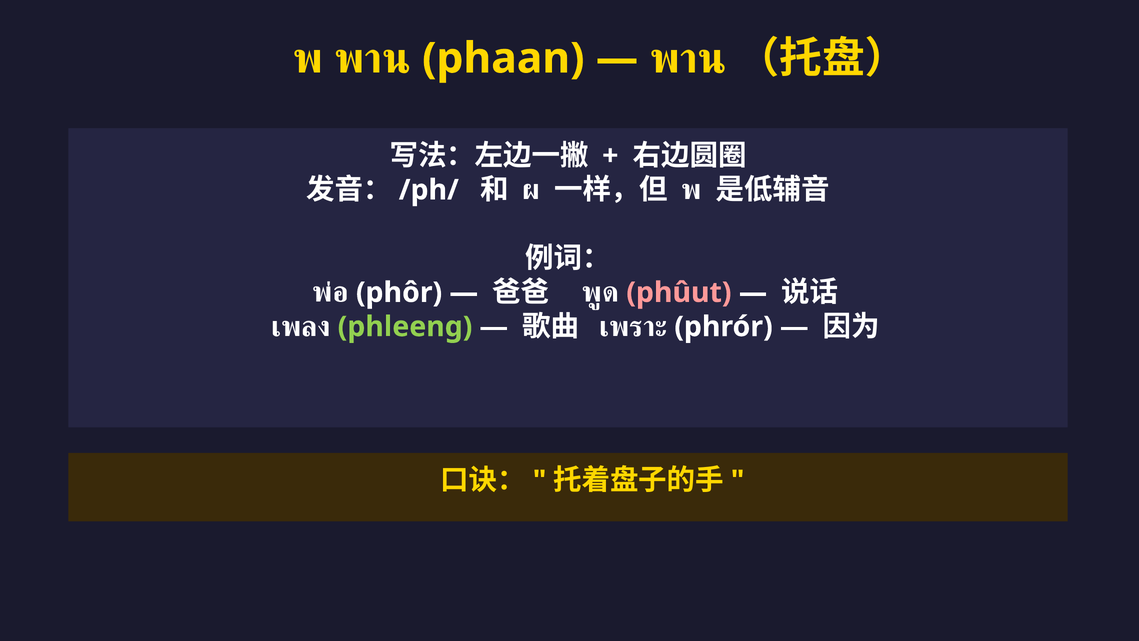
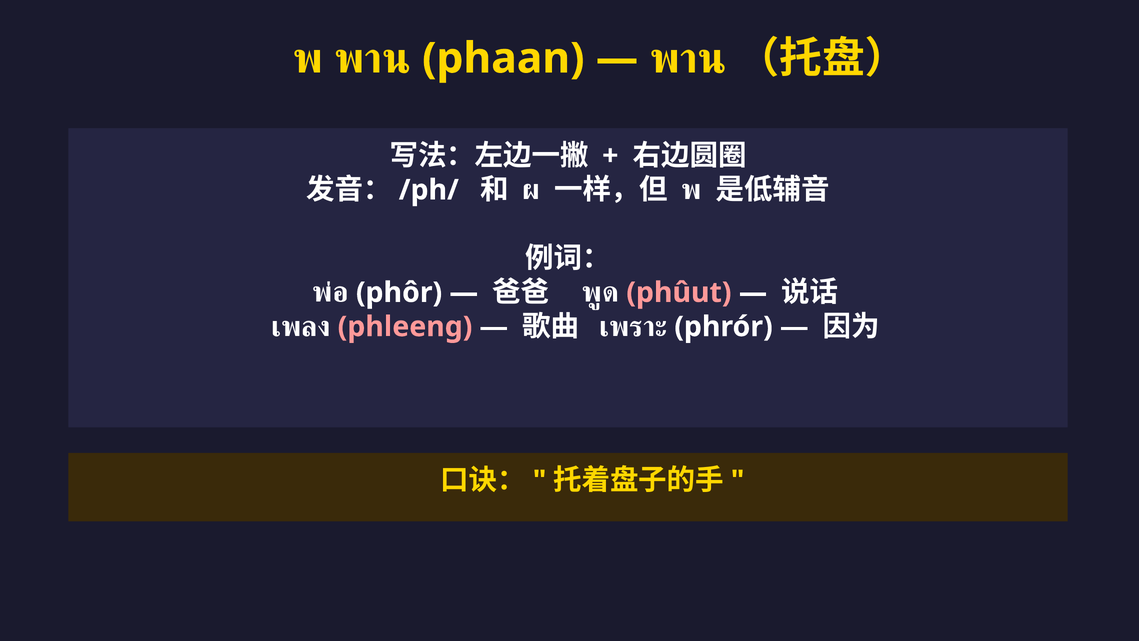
phleeng colour: light green -> pink (405, 327)
